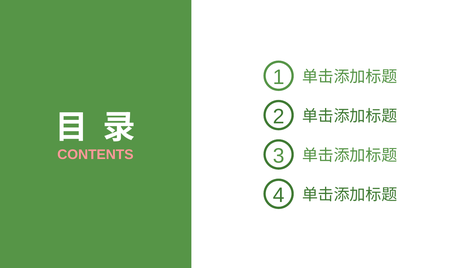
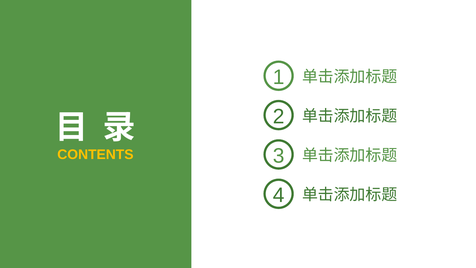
CONTENTS colour: pink -> yellow (95, 154)
